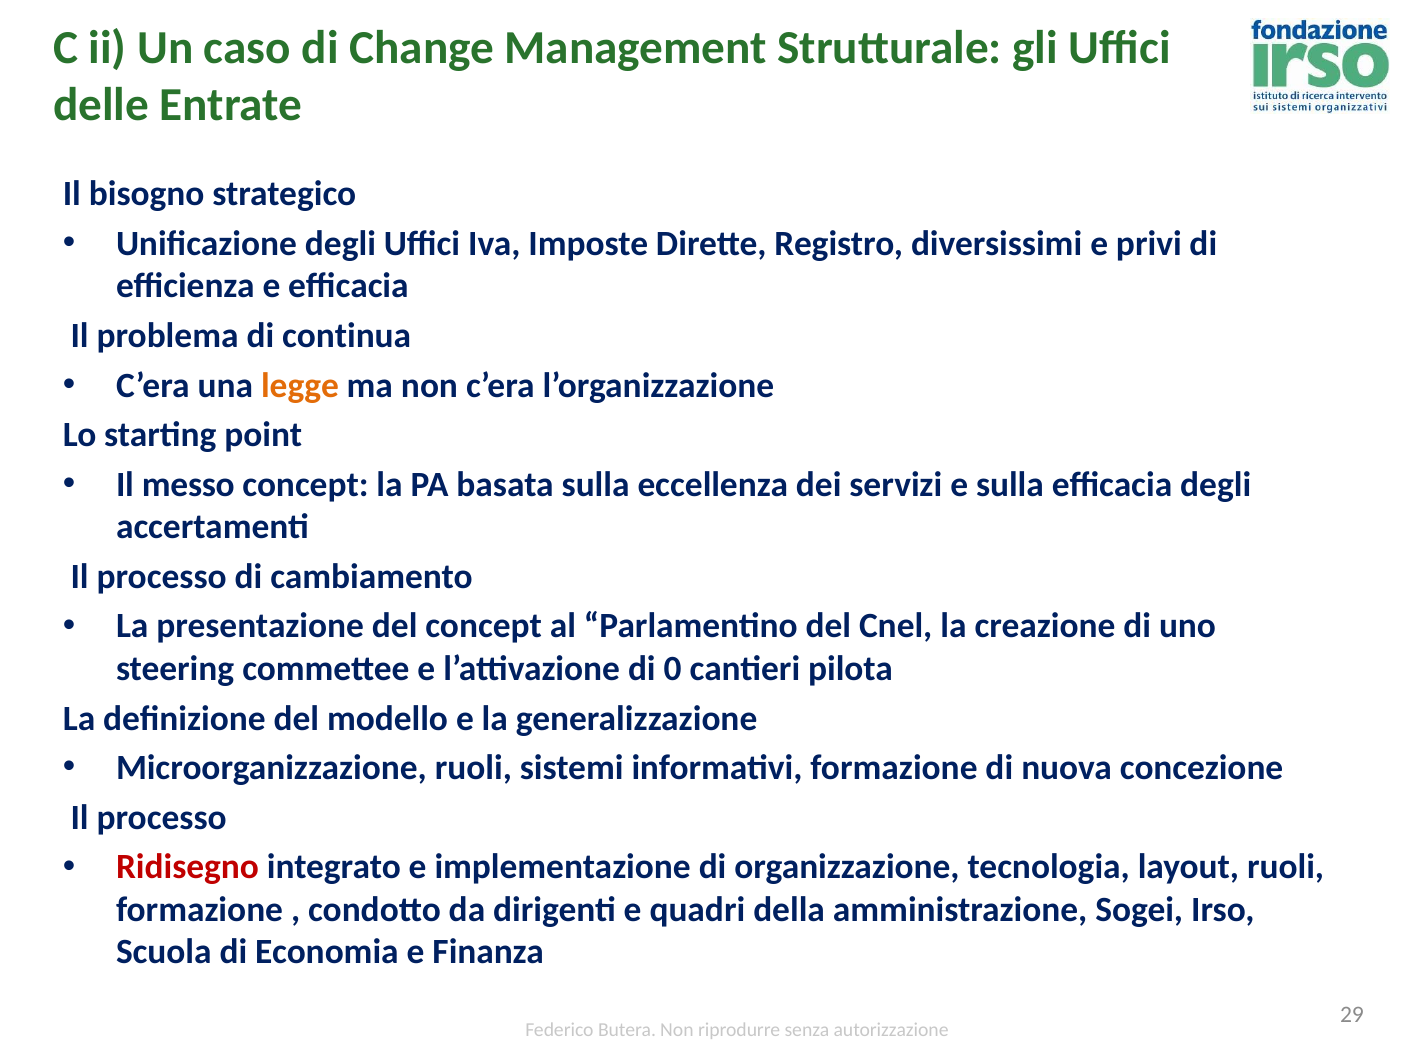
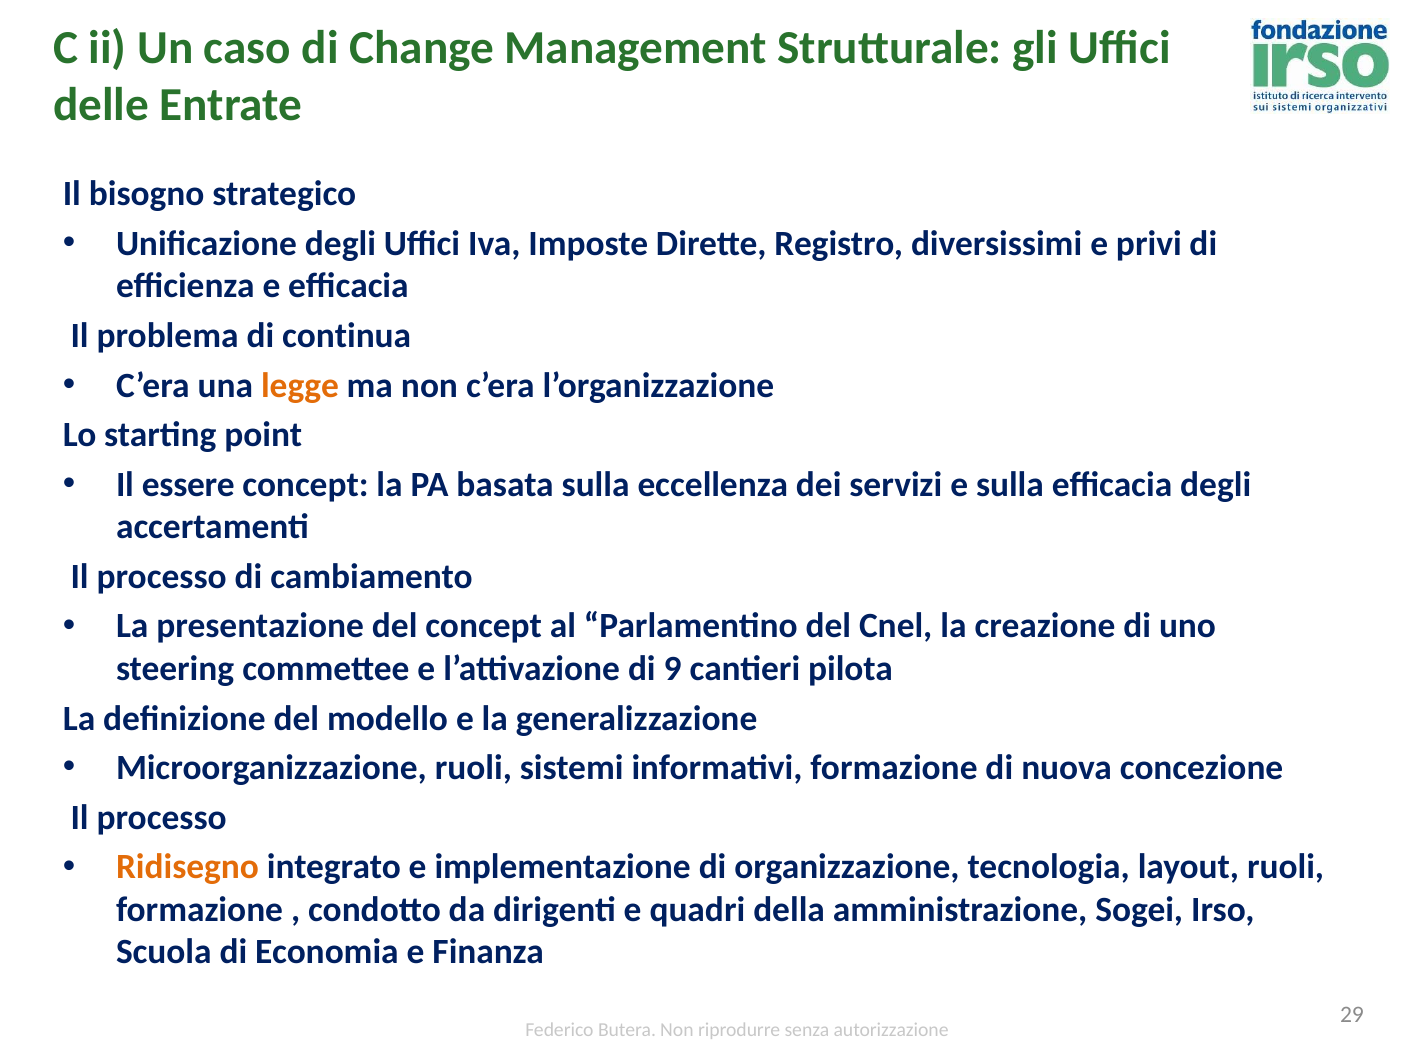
messo: messo -> essere (188, 484)
0: 0 -> 9 (673, 669)
Ridisegno colour: red -> orange (187, 867)
